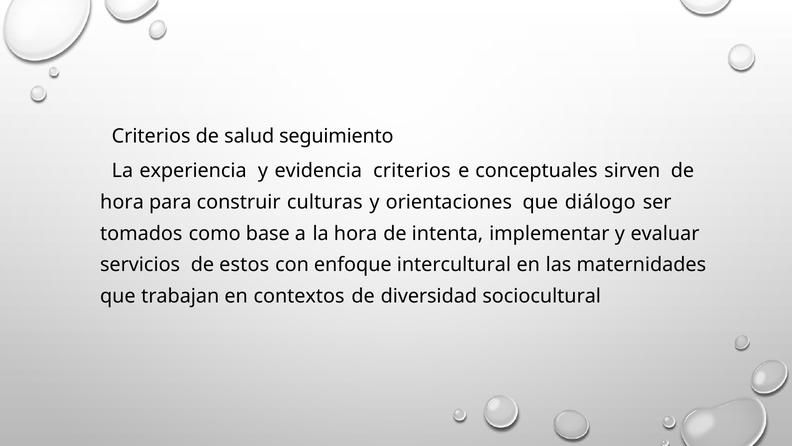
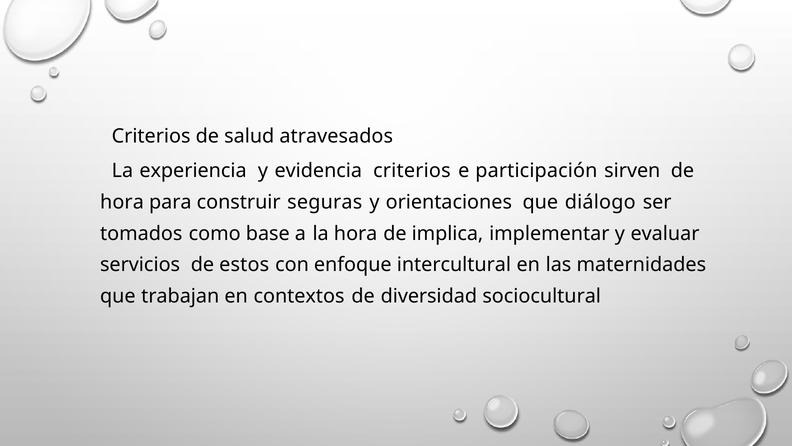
seguimiento: seguimiento -> atravesados (336, 136)
conceptuales: conceptuales -> participación (536, 171)
culturas: culturas -> seguras (325, 202)
intenta: intenta -> implica (447, 233)
